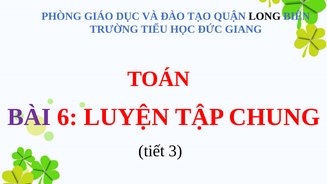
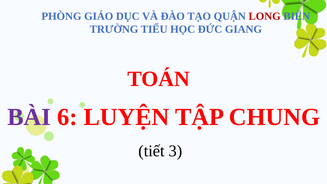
LONG colour: black -> red (265, 16)
